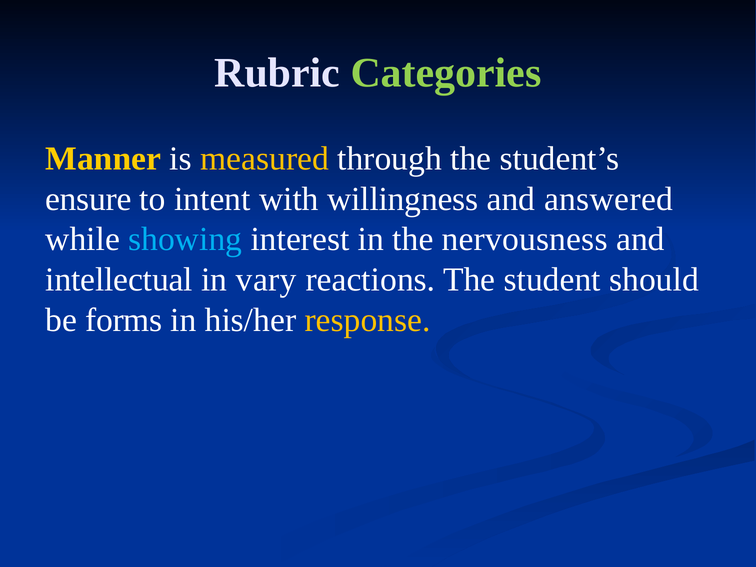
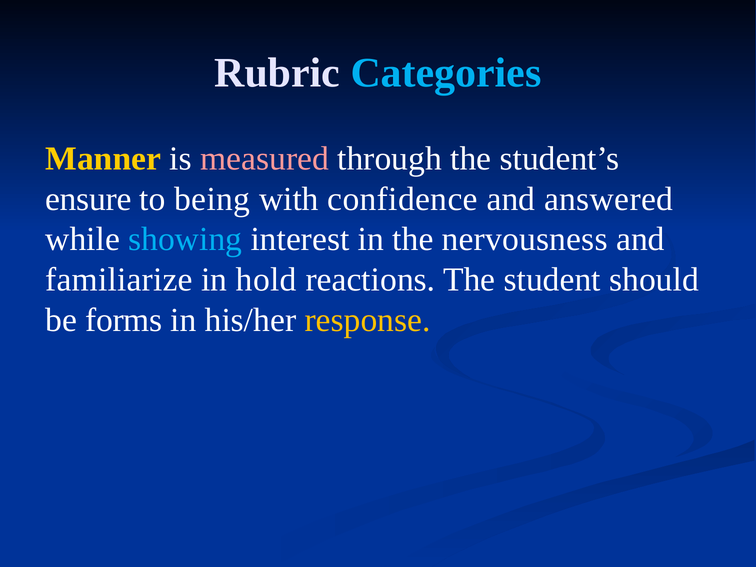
Categories colour: light green -> light blue (446, 73)
measured colour: yellow -> pink (265, 159)
intent: intent -> being (212, 199)
willingness: willingness -> confidence (403, 199)
intellectual: intellectual -> familiarize (119, 280)
vary: vary -> hold (266, 280)
